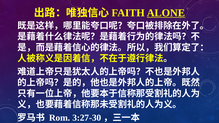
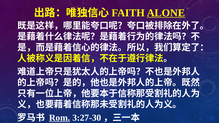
Rom underline: none -> present (60, 118)
